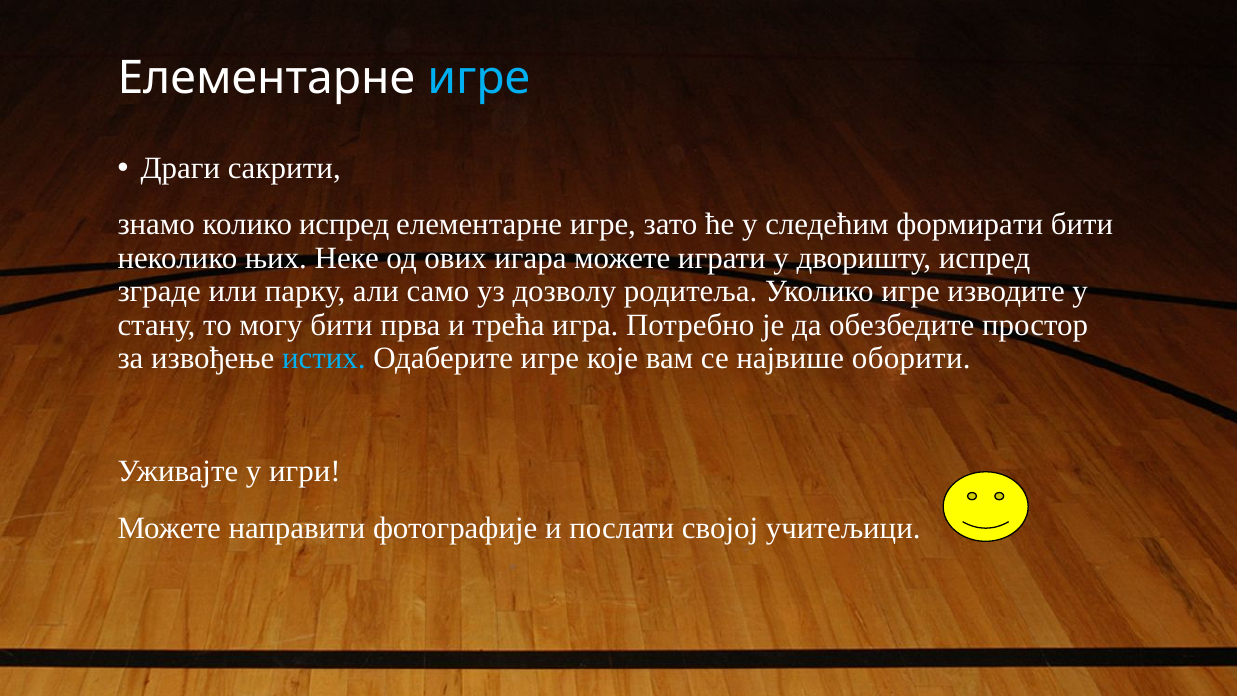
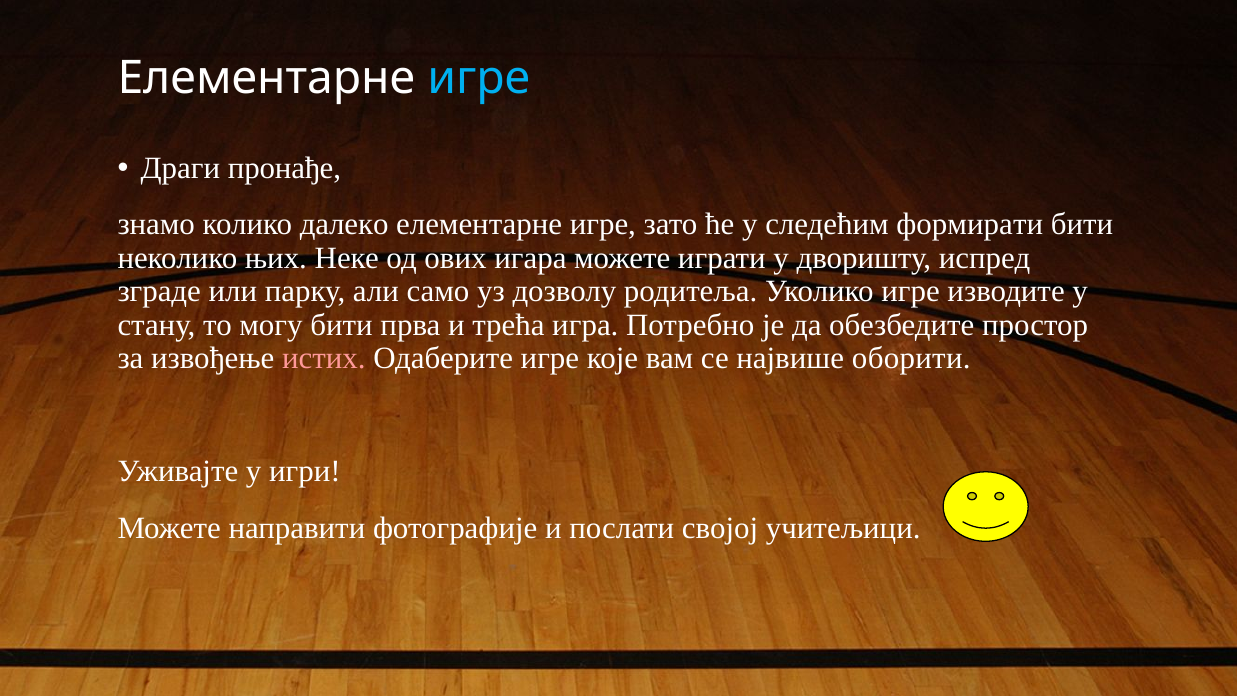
сакрити: сакрити -> пронађе (284, 168)
колико испред: испред -> далеко (344, 225)
истих colour: light blue -> pink (324, 358)
